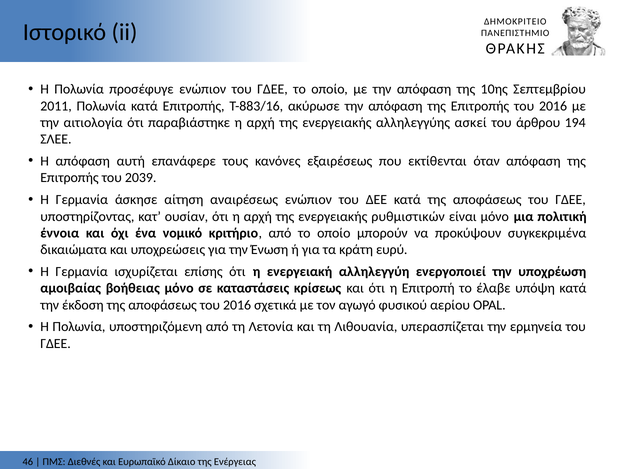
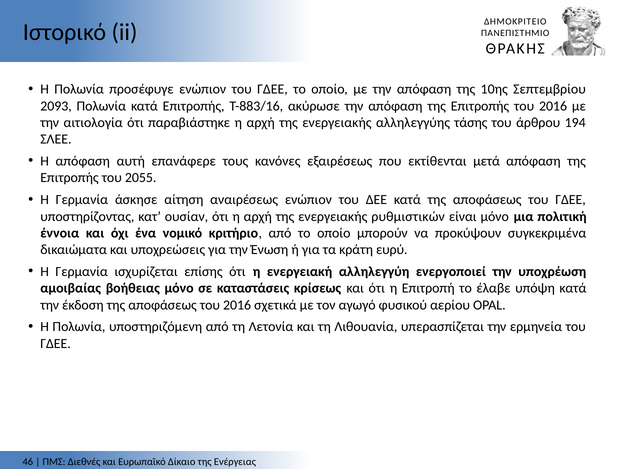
2011: 2011 -> 2093 (56, 106)
ασκεί: ασκεί -> τάσης (471, 123)
όταν: όταν -> μετά (487, 161)
2039: 2039 -> 2055 (141, 178)
